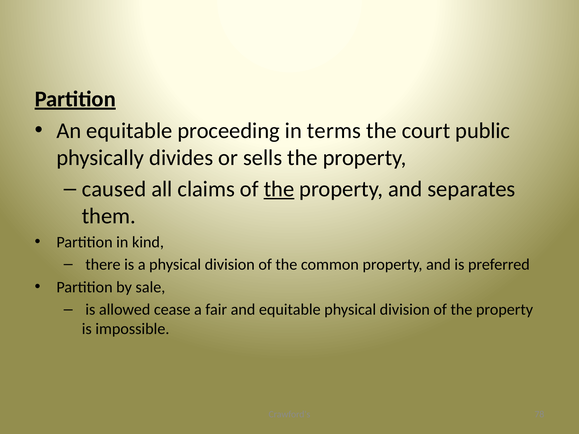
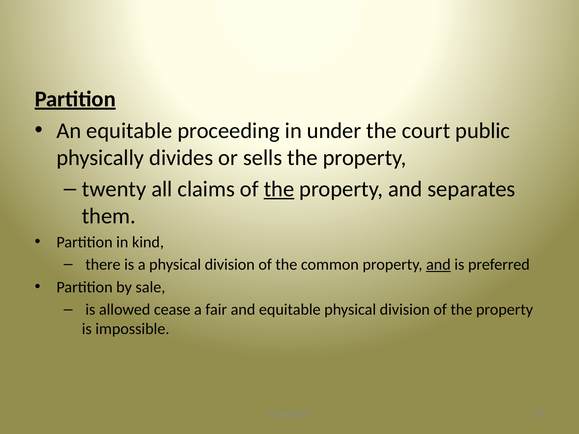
terms: terms -> under (334, 131)
caused: caused -> twenty (114, 189)
and underline: none -> present (438, 265)
